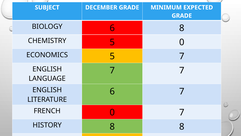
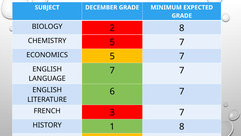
BIOLOGY 6: 6 -> 2 (112, 28)
CHEMISTRY 5 0: 0 -> 7 (182, 42)
FRENCH 0: 0 -> 3 (112, 112)
HISTORY 8: 8 -> 1 (112, 126)
